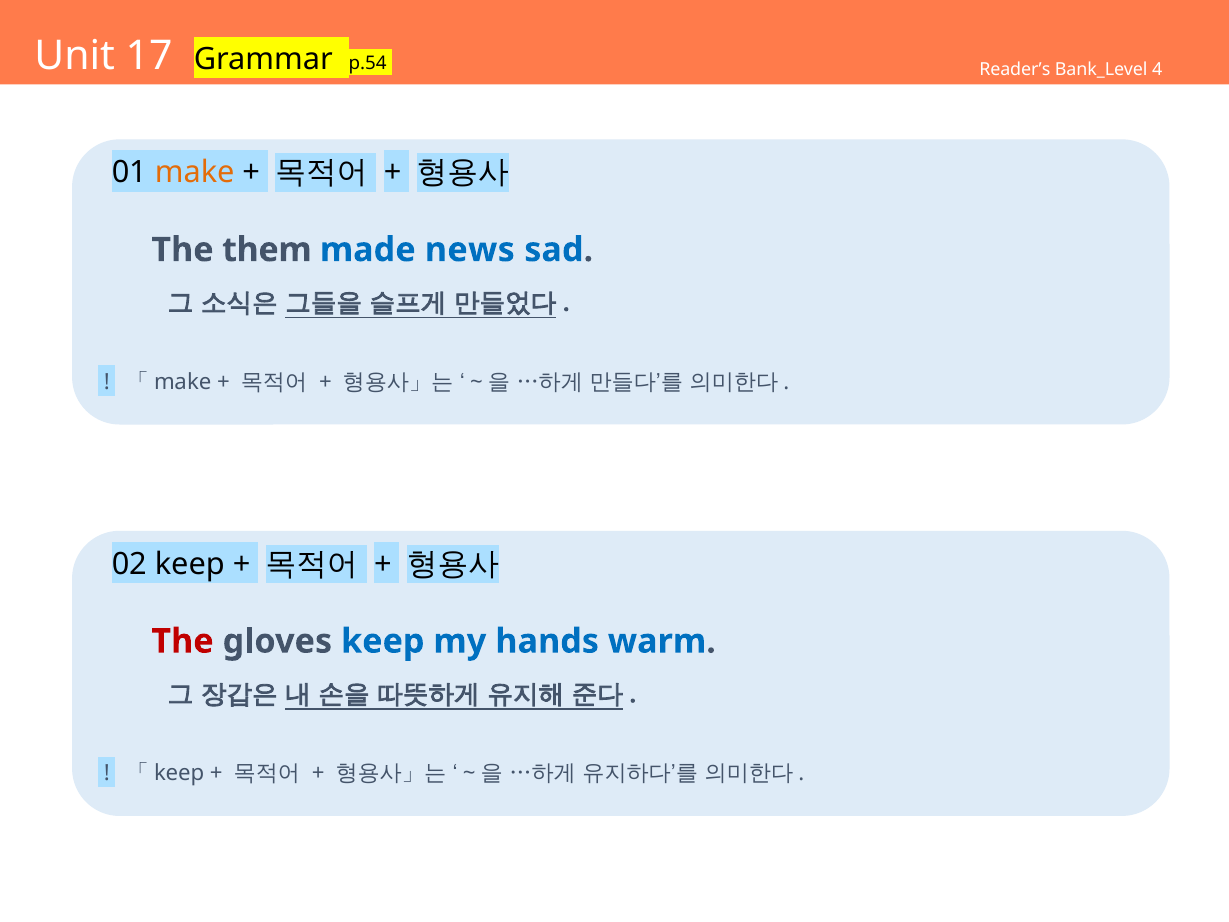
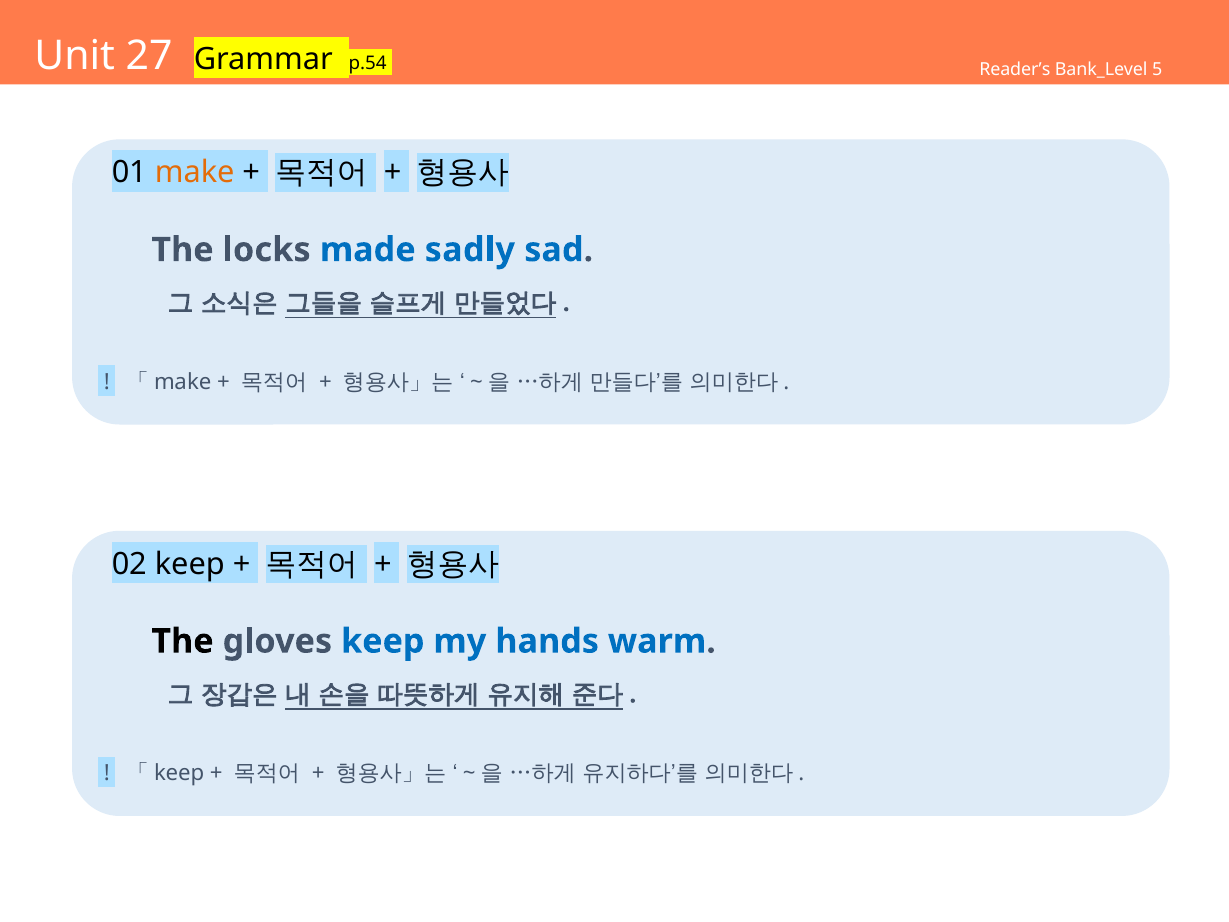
17: 17 -> 27 (149, 56)
4: 4 -> 5 (1157, 69)
them: them -> locks (267, 250)
news: news -> sadly (470, 250)
The colour: red -> black (182, 641)
